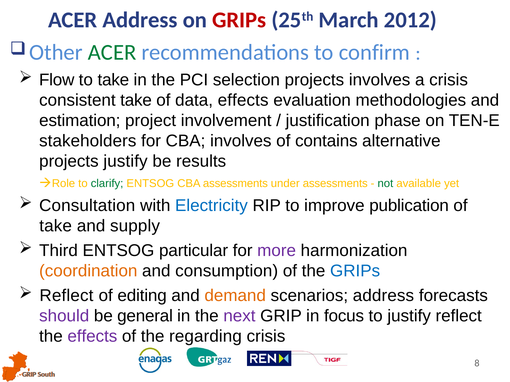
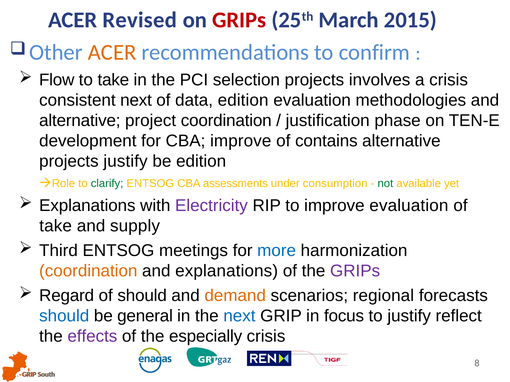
ACER Address: Address -> Revised (140, 20)
2012: 2012 -> 2015 (410, 20)
ACER colour: green -> orange (112, 52)
consistent take: take -> next (136, 100)
data effects: effects -> edition (243, 100)
estimation: estimation -> alternative (80, 121)
project involvement: involvement -> coordination (226, 121)
stakeholders: stakeholders -> development (88, 141)
CBA involves: involves -> improve (241, 141)
be results: results -> edition (201, 162)
under assessments: assessments -> consumption (335, 184)
Consultation: Consultation -> Explanations (87, 206)
Electricity colour: blue -> purple (211, 206)
improve publication: publication -> evaluation (409, 206)
particular: particular -> meetings (194, 251)
more colour: purple -> blue (277, 251)
and consumption: consumption -> explanations (227, 271)
GRIPs colour: blue -> purple (355, 271)
Reflect: Reflect -> Regard (67, 296)
of editing: editing -> should (142, 296)
scenarios address: address -> regional (383, 296)
should colour: purple -> blue (64, 316)
next colour: purple -> blue (239, 316)
regarding: regarding -> especially (206, 337)
